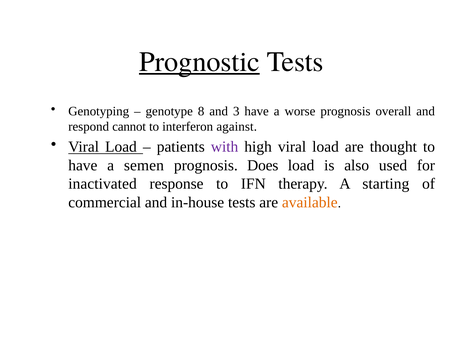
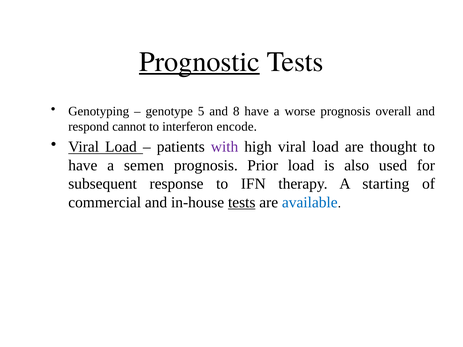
8: 8 -> 5 (201, 111)
3: 3 -> 8 (236, 111)
against: against -> encode (237, 127)
Does: Does -> Prior (263, 165)
inactivated: inactivated -> subsequent (103, 184)
tests underline: none -> present (242, 202)
available colour: orange -> blue (310, 202)
